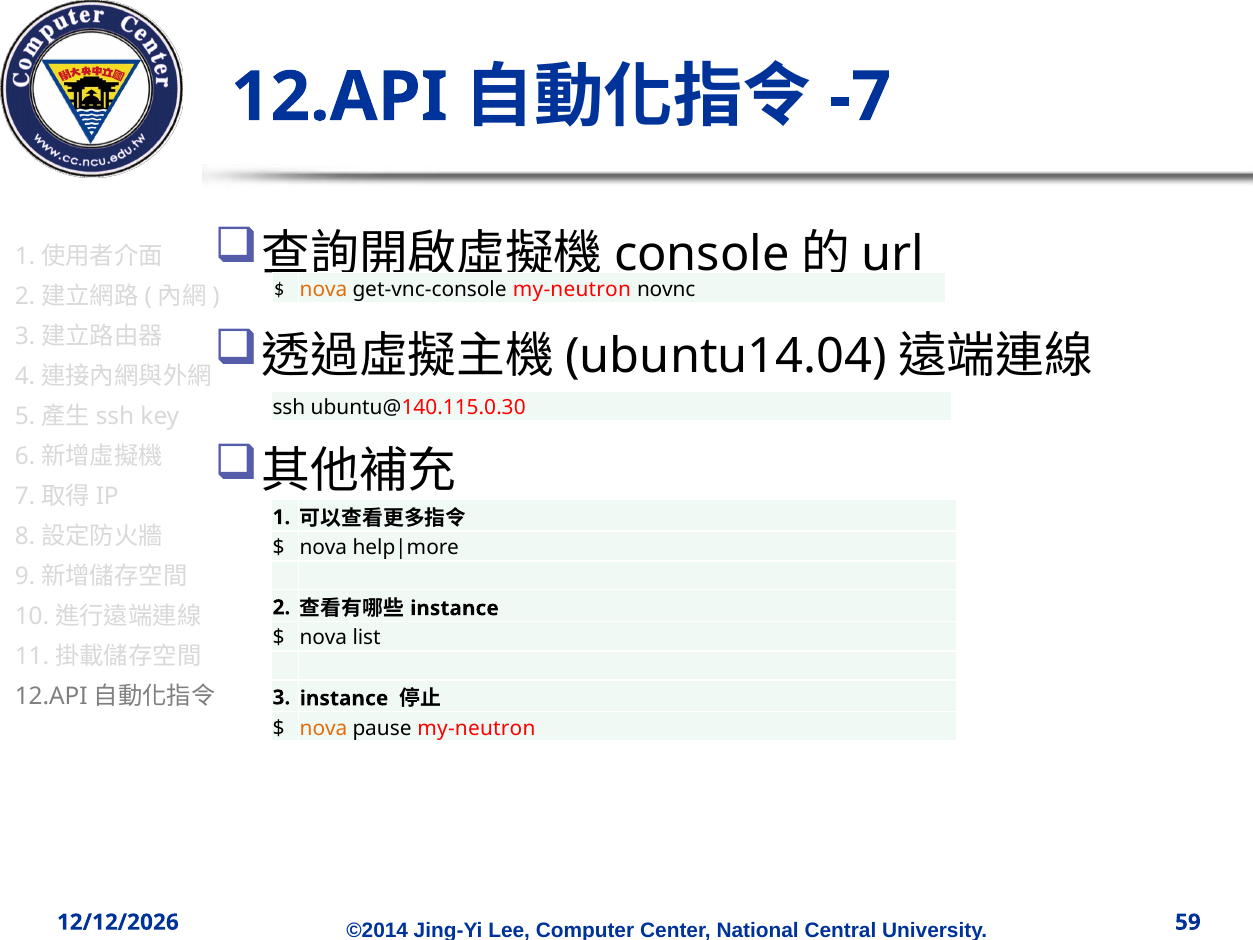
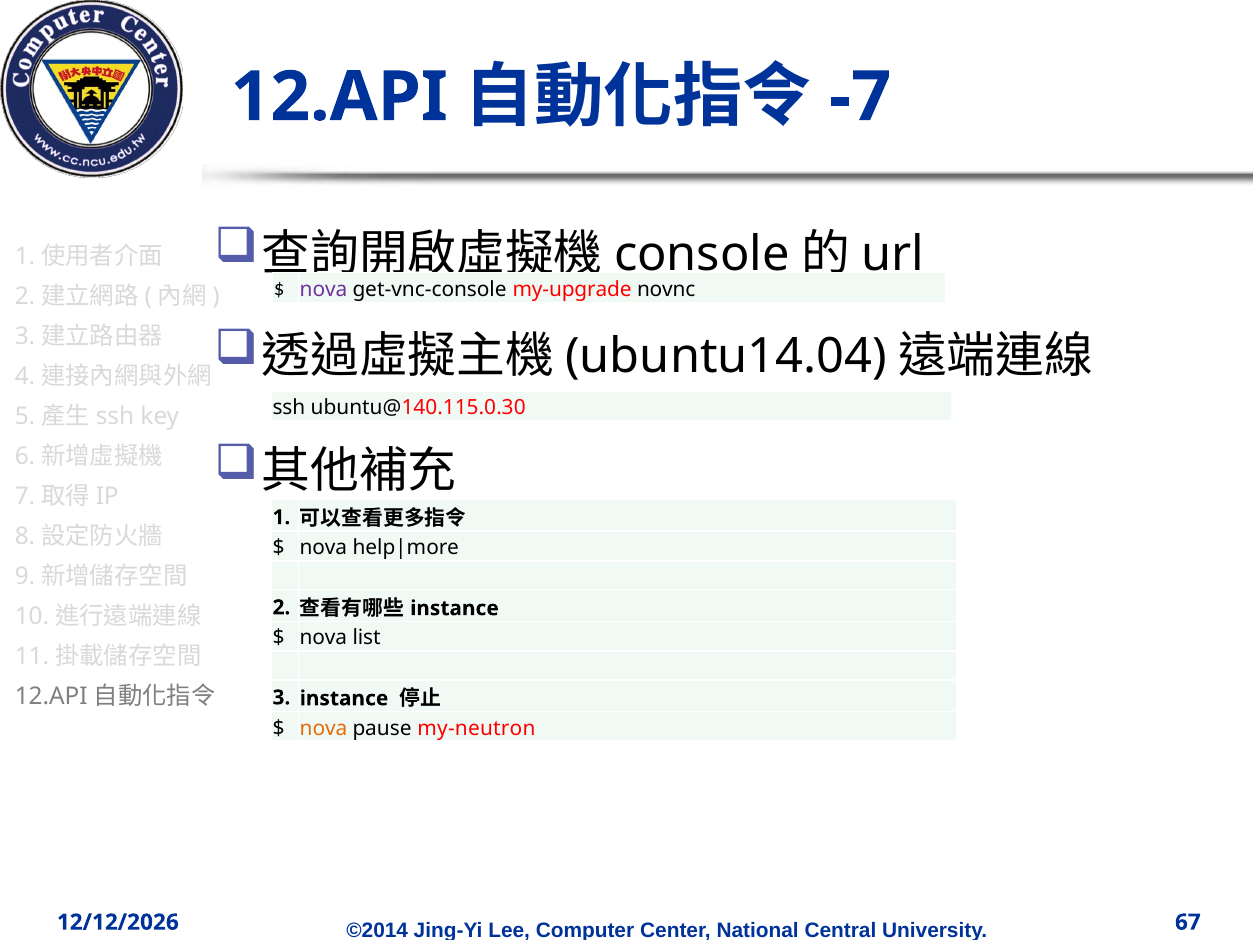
nova colour: orange -> purple (323, 289)
get-vnc-console my-neutron: my-neutron -> my-upgrade (572, 289)
59: 59 -> 67 (1188, 922)
